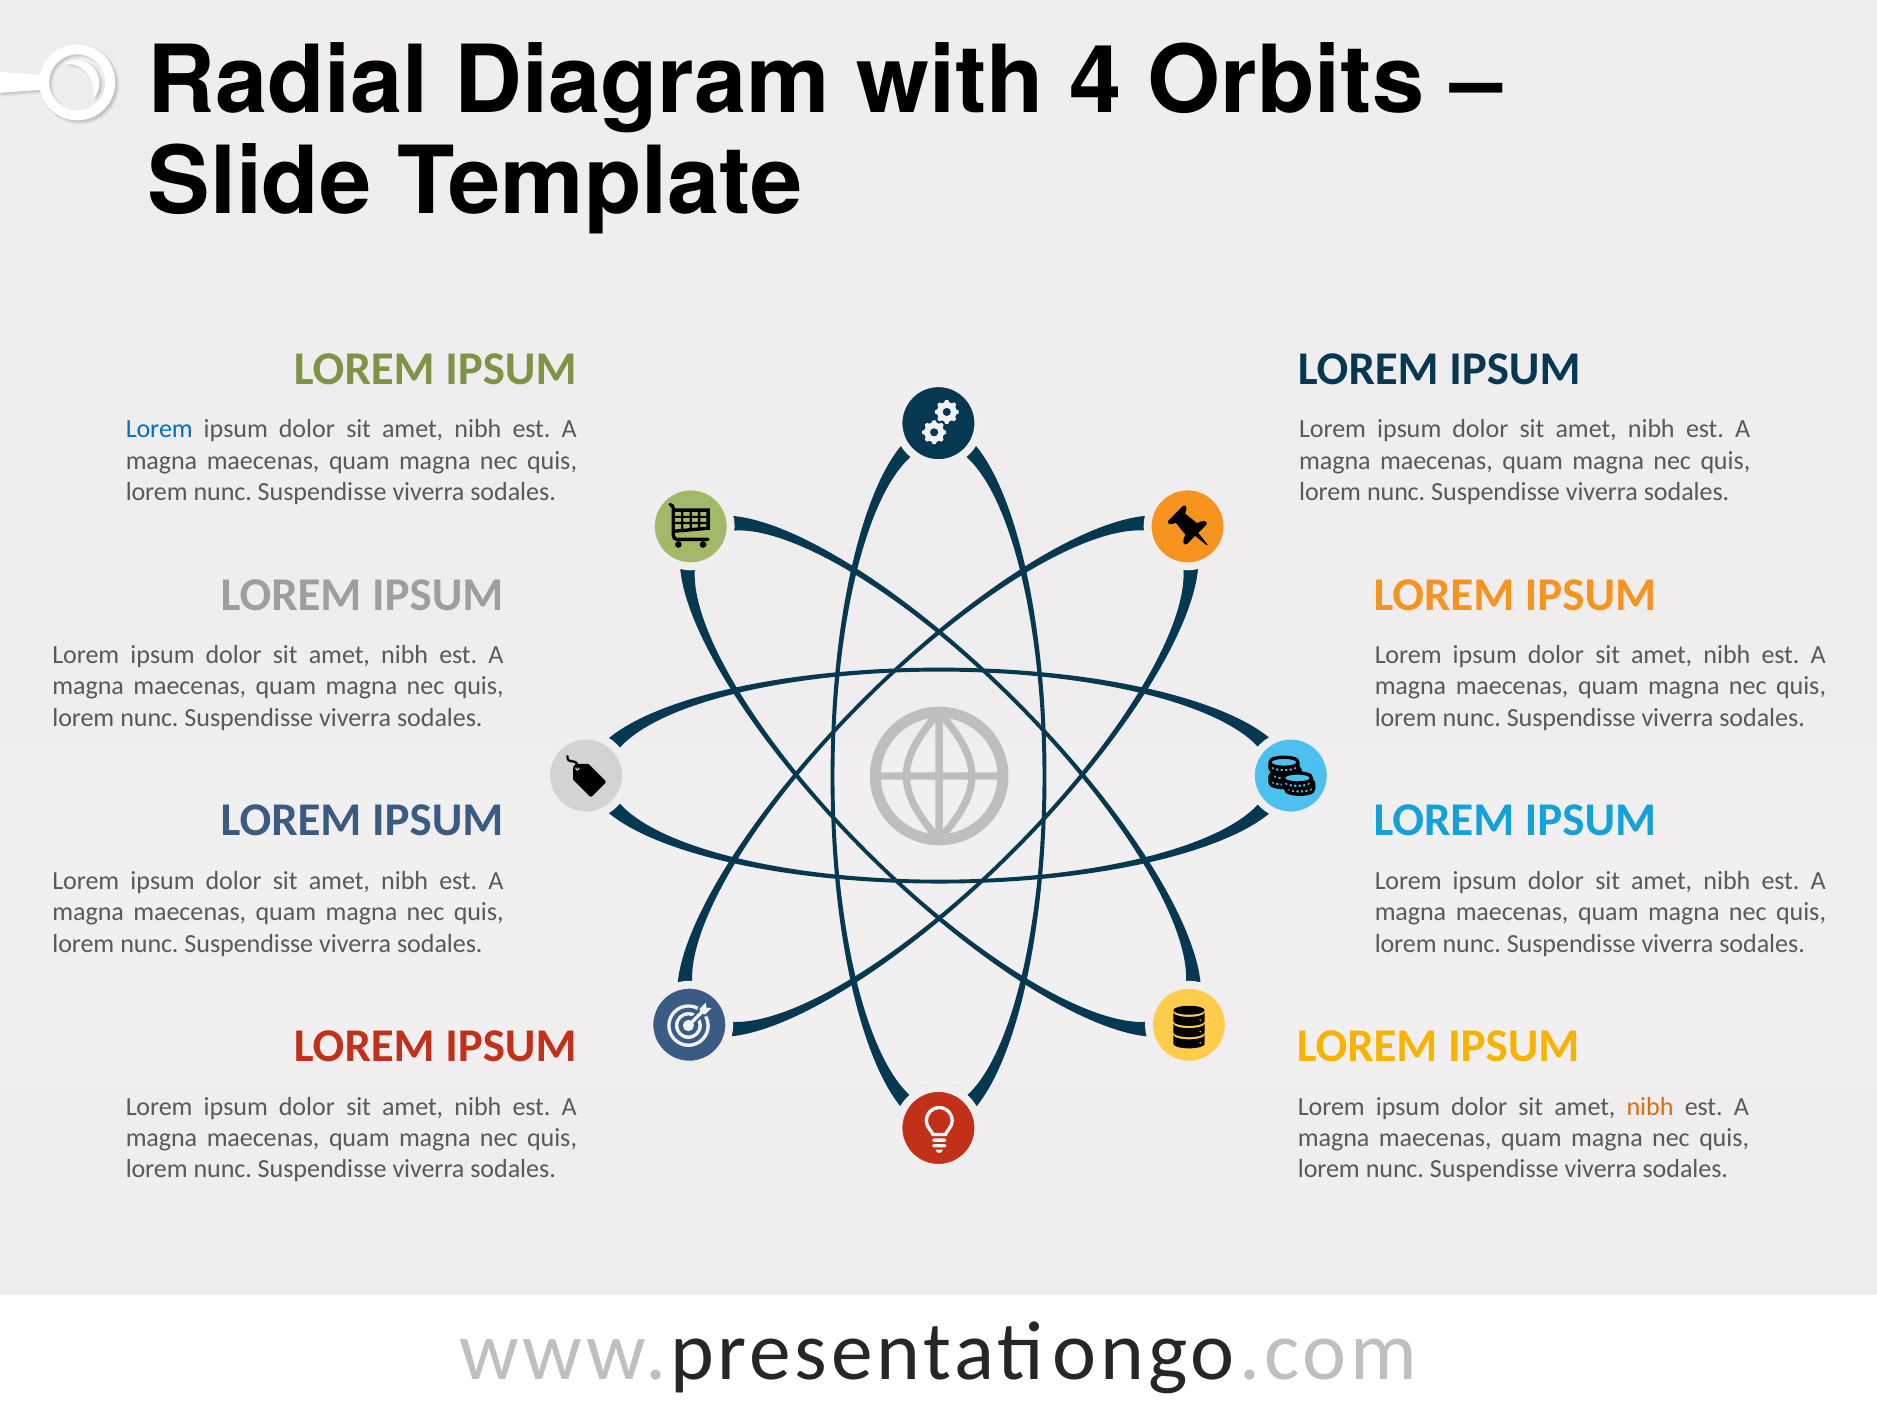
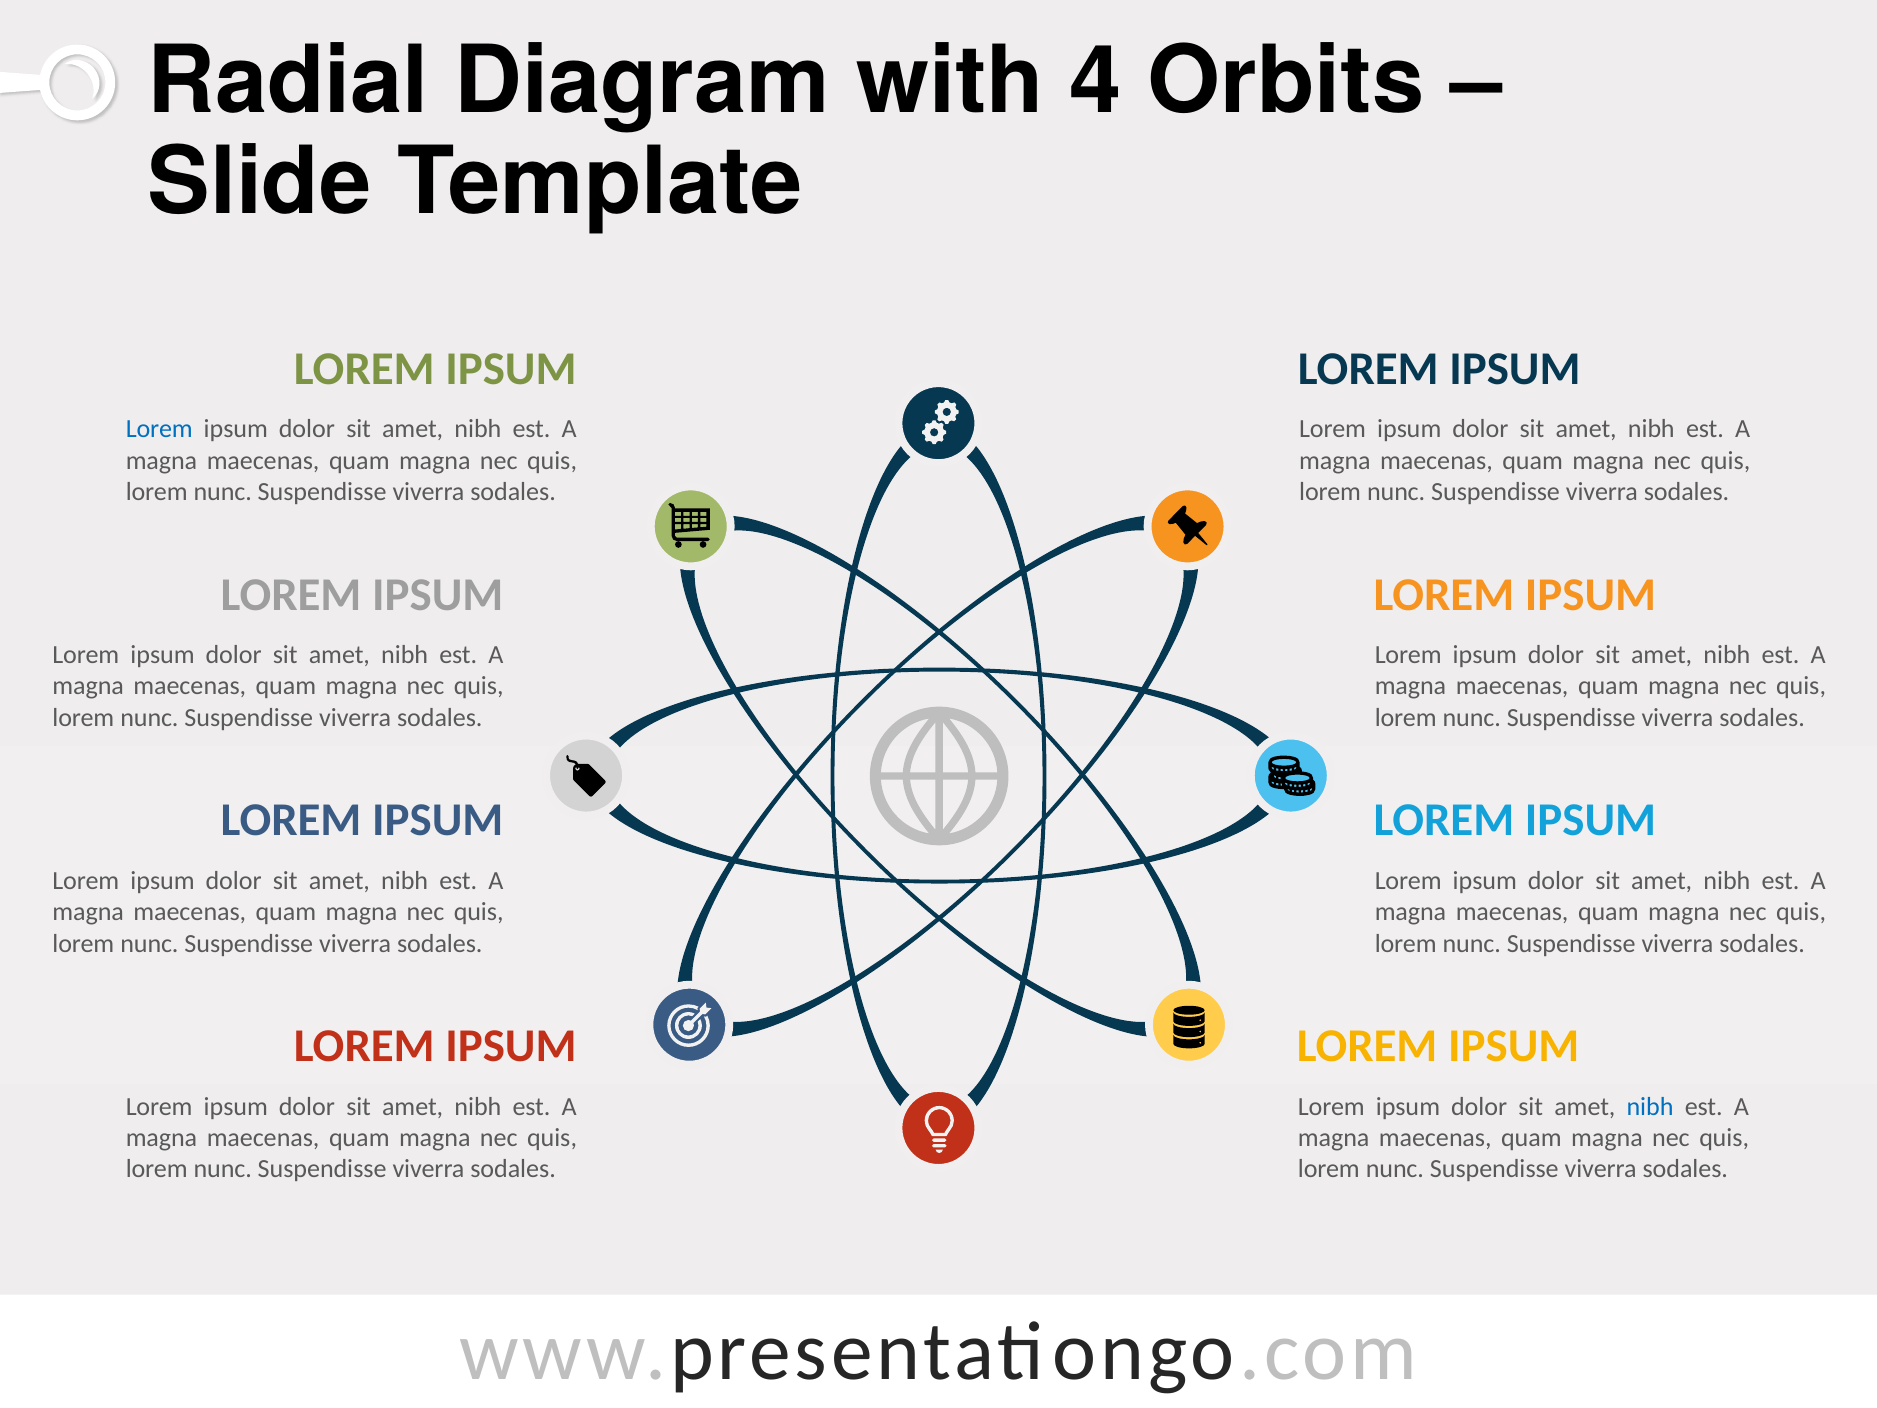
nibh colour: orange -> blue (1650, 1106)
